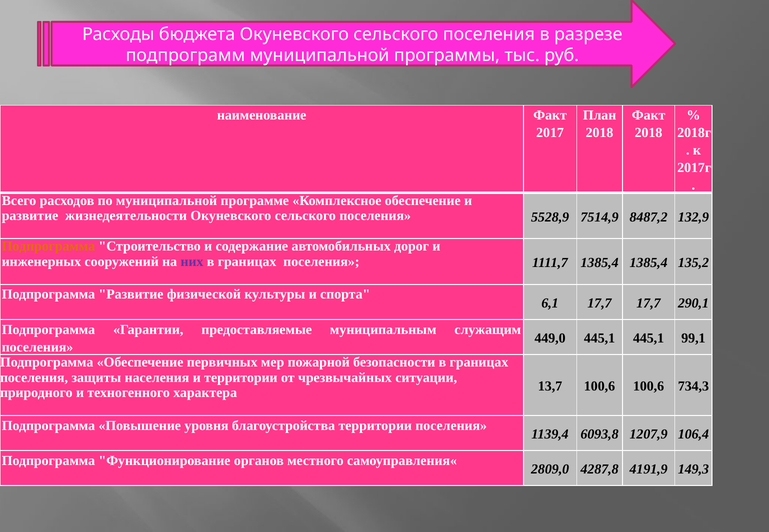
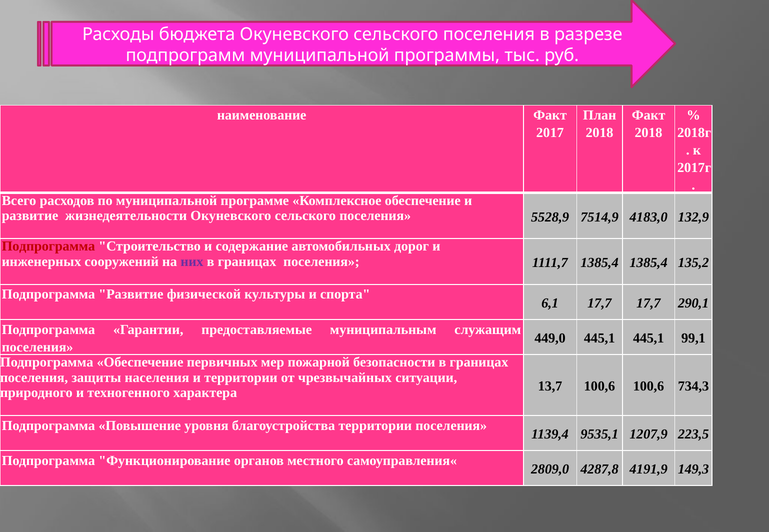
8487,2: 8487,2 -> 4183,0 (649, 217)
Подпрограмма colour: orange -> red (48, 247)
6093,8: 6093,8 -> 9535,1 (600, 435)
106,4: 106,4 -> 223,5 (693, 435)
